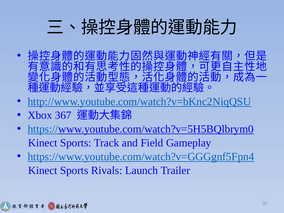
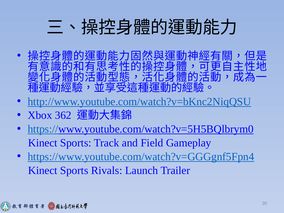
367: 367 -> 362 (63, 115)
